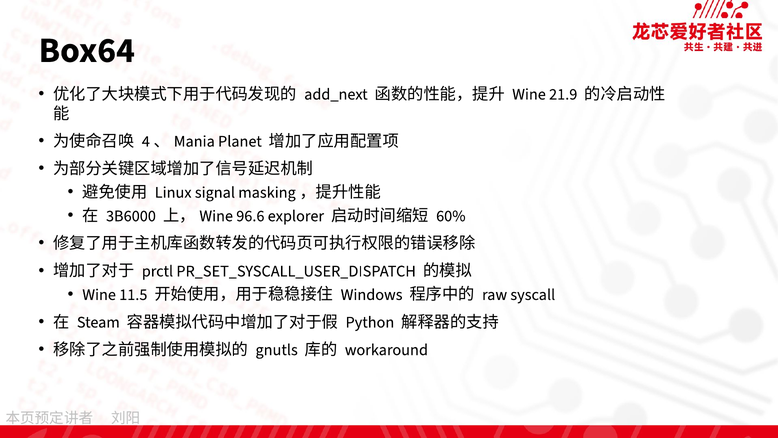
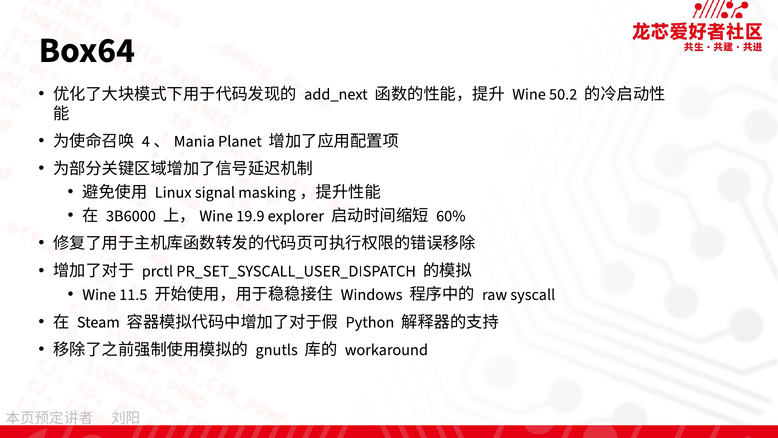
21.9: 21.9 -> 50.2 (563, 94)
96.6: 96.6 -> 19.9 (250, 216)
